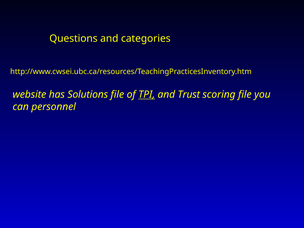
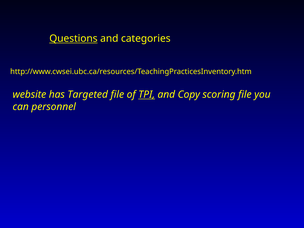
Questions underline: none -> present (73, 39)
Solutions: Solutions -> Targeted (88, 95)
Trust: Trust -> Copy (189, 95)
